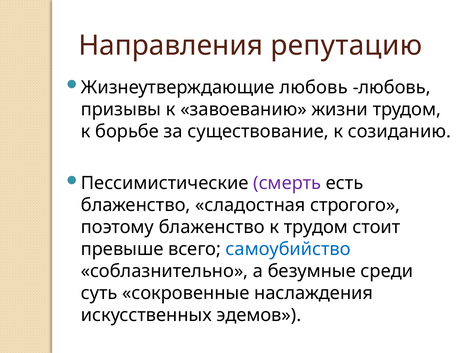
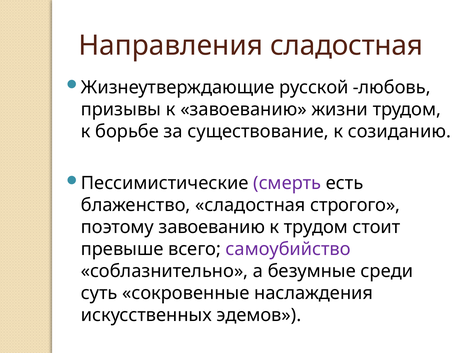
Направления репутацию: репутацию -> сладостная (347, 45)
Жизнеутверждающие любовь: любовь -> русской (314, 87)
поэтому блаженство: блаженство -> завоеванию (212, 227)
самоубийство colour: blue -> purple (288, 249)
